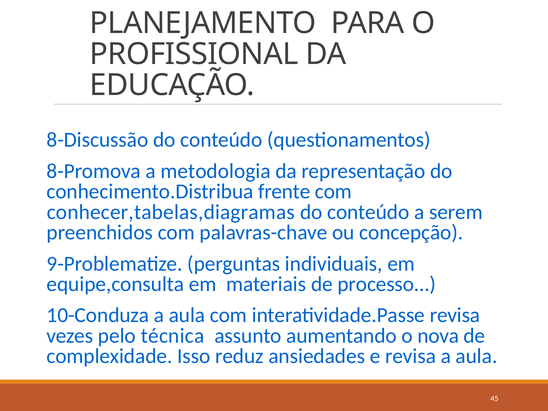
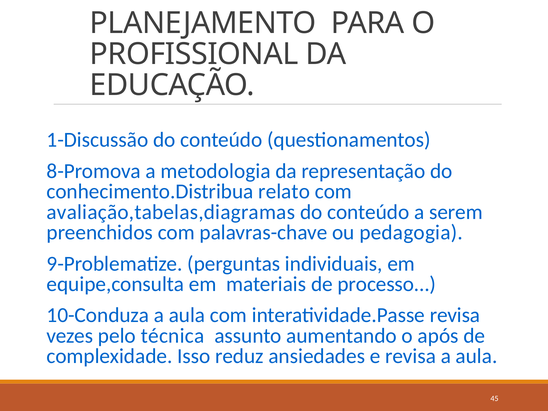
8-Discussão: 8-Discussão -> 1-Discussão (97, 140)
frente: frente -> relato (284, 192)
conhecer,tabelas,diagramas: conhecer,tabelas,diagramas -> avaliação,tabelas,diagramas (171, 212)
concepção: concepção -> pedagogia (411, 233)
nova: nova -> após (438, 336)
